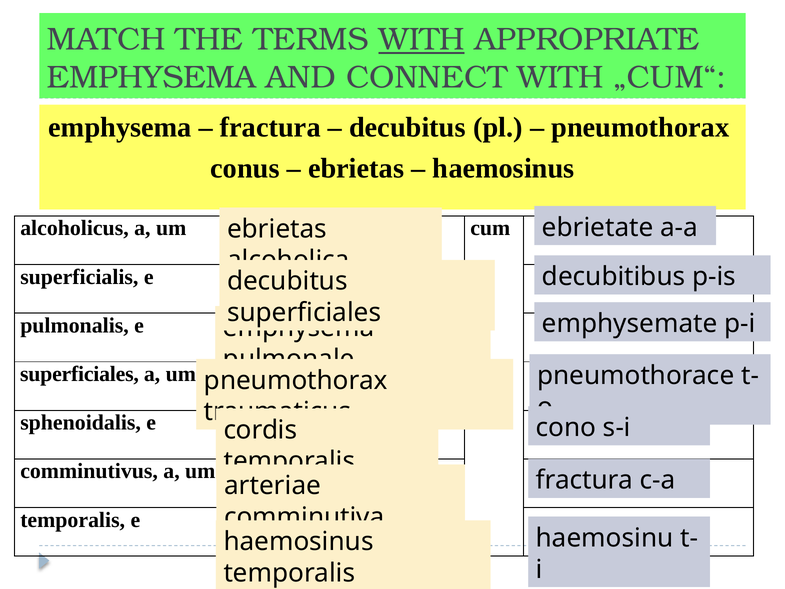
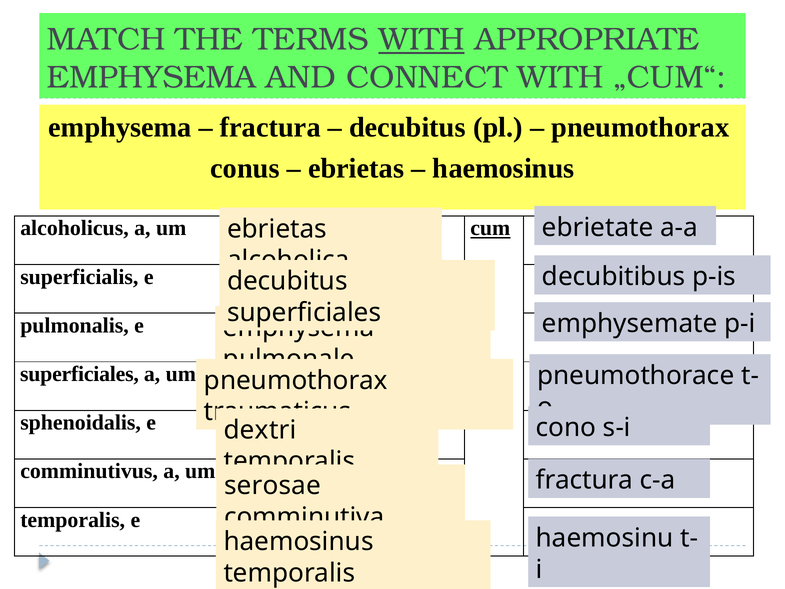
cum underline: none -> present (490, 228)
cordis: cordis -> dextri (260, 430)
arteriae: arteriae -> serosae (272, 486)
